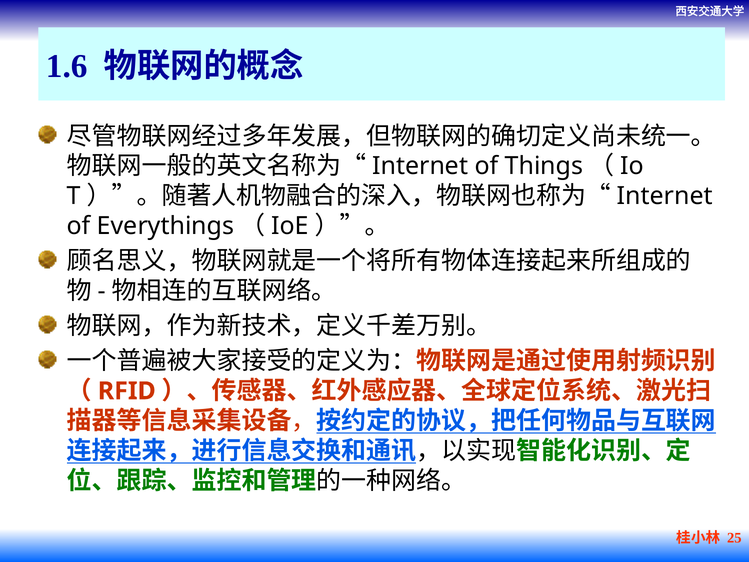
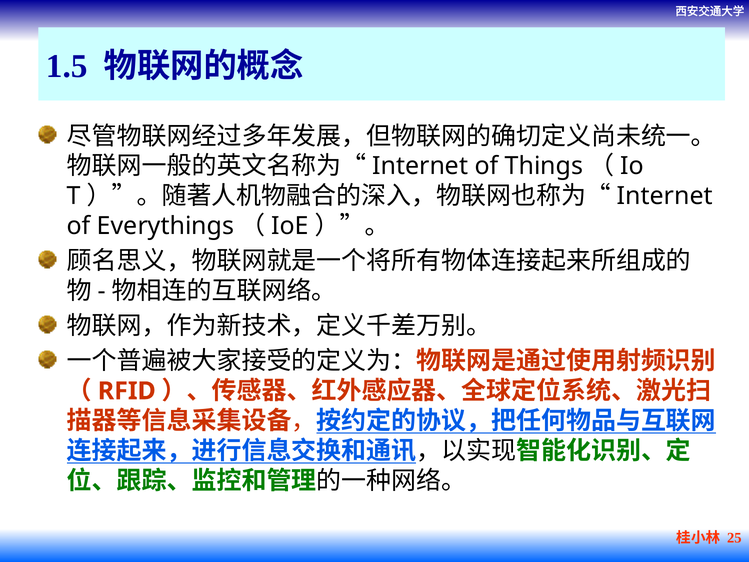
1.6: 1.6 -> 1.5 (67, 66)
